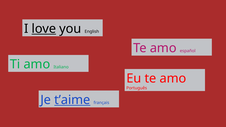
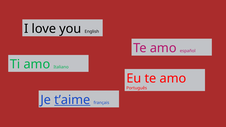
love underline: present -> none (44, 29)
